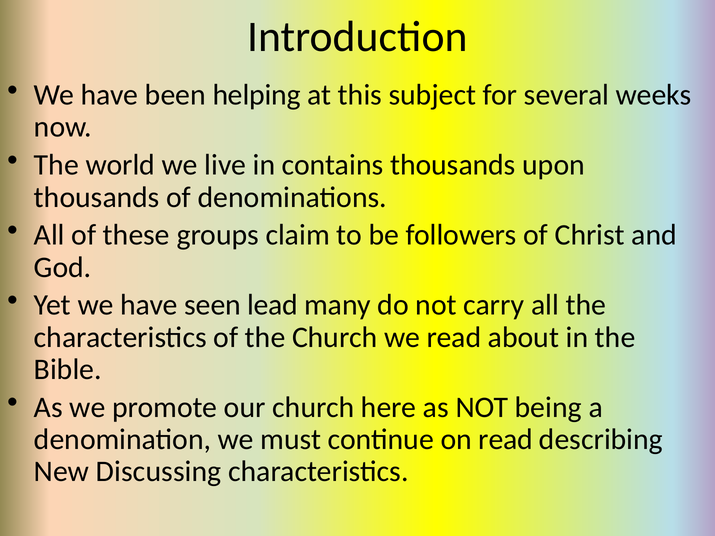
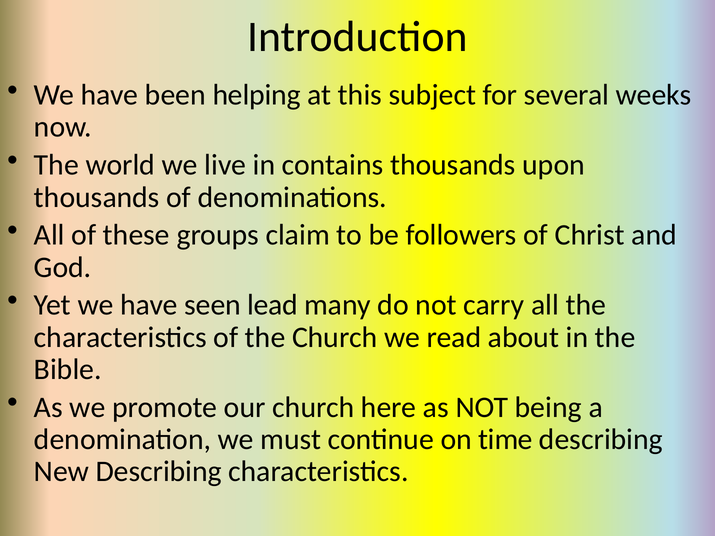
on read: read -> time (506, 440)
New Discussing: Discussing -> Describing (159, 472)
